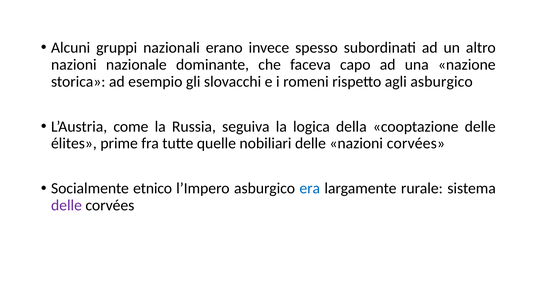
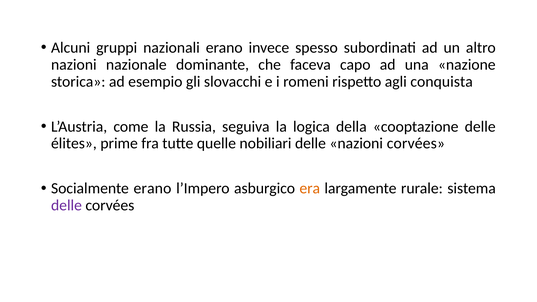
agli asburgico: asburgico -> conquista (442, 82)
Socialmente etnico: etnico -> erano (152, 189)
era colour: blue -> orange (310, 189)
